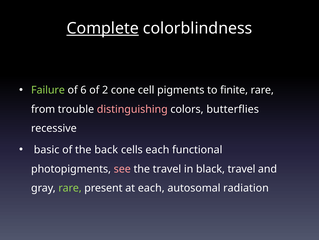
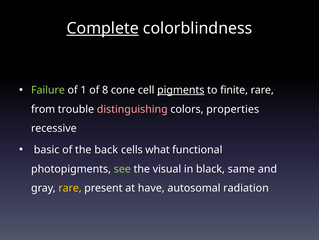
6: 6 -> 1 (83, 90)
2: 2 -> 8 (105, 90)
pigments underline: none -> present (181, 90)
butterflies: butterflies -> properties (233, 109)
cells each: each -> what (158, 149)
see colour: pink -> light green (122, 168)
the travel: travel -> visual (167, 168)
black travel: travel -> same (241, 168)
rare colour: light green -> yellow (70, 188)
at each: each -> have (151, 188)
